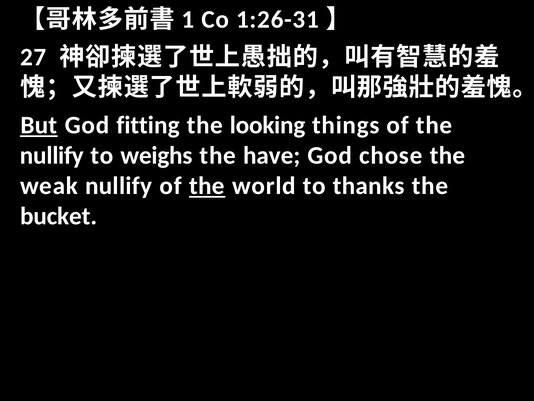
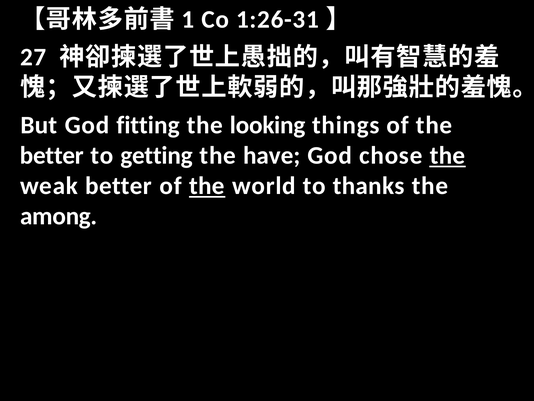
But underline: present -> none (39, 125)
nullify: nullify -> better (52, 155)
weighs: weighs -> getting (157, 155)
the underline: none -> present (447, 155)
weak nullify: nullify -> better (119, 186)
bucket: bucket -> among (59, 216)
